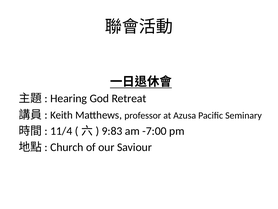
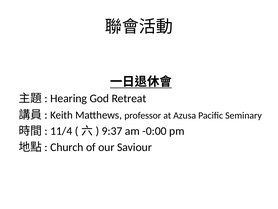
9:83: 9:83 -> 9:37 (112, 131)
-7:00: -7:00 -> -0:00 (154, 131)
